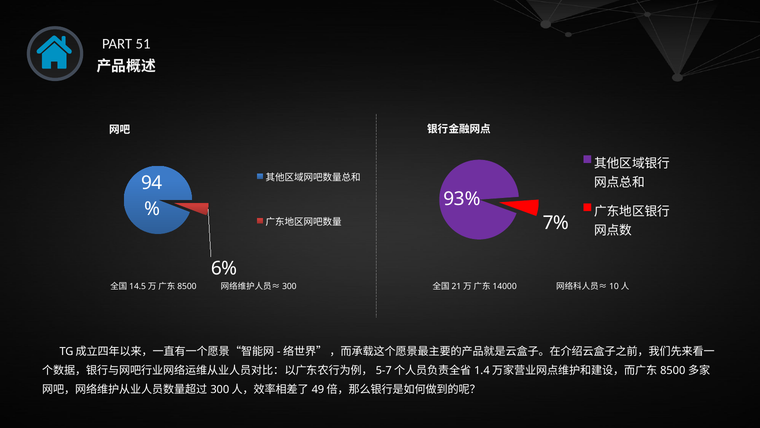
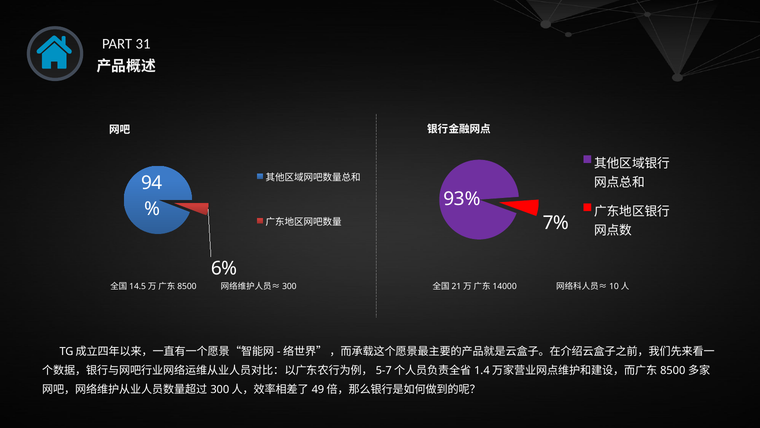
51: 51 -> 31 (143, 44)
